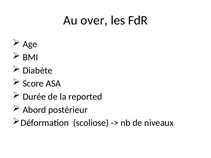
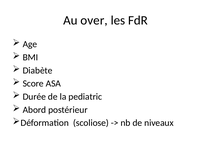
reported: reported -> pediatric (85, 97)
